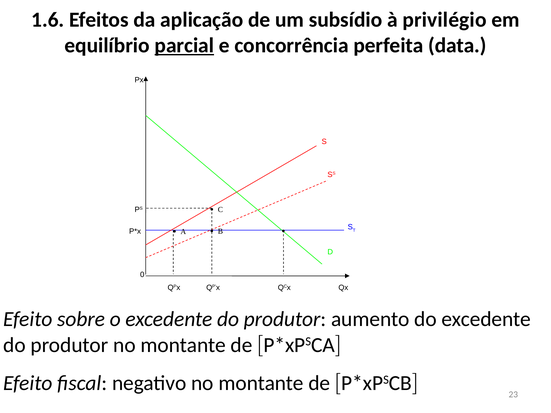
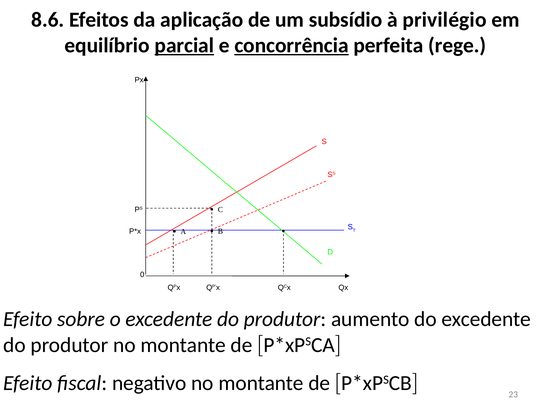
1.6: 1.6 -> 8.6 (48, 20)
concorrência underline: none -> present (291, 45)
data: data -> rege (457, 45)
